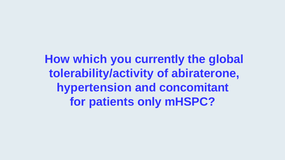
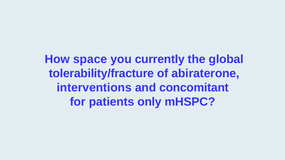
which: which -> space (90, 59)
tolerability/activity: tolerability/activity -> tolerability/fracture (101, 74)
hypertension: hypertension -> interventions (94, 88)
